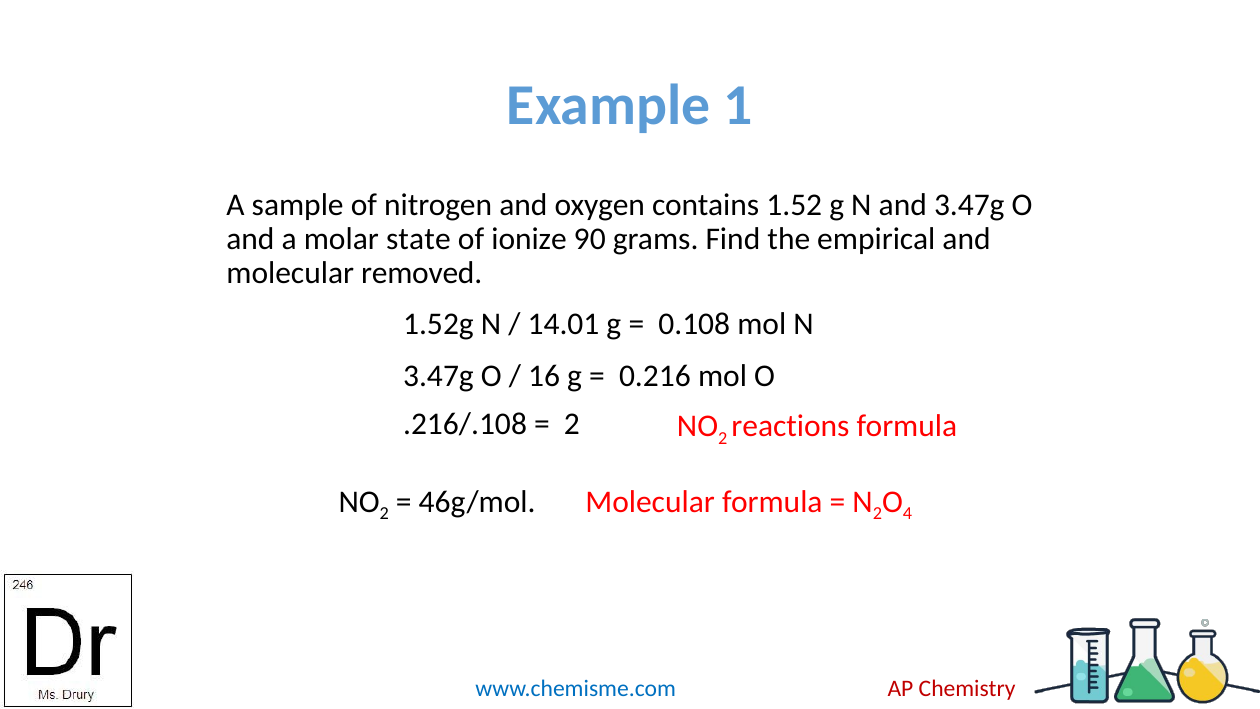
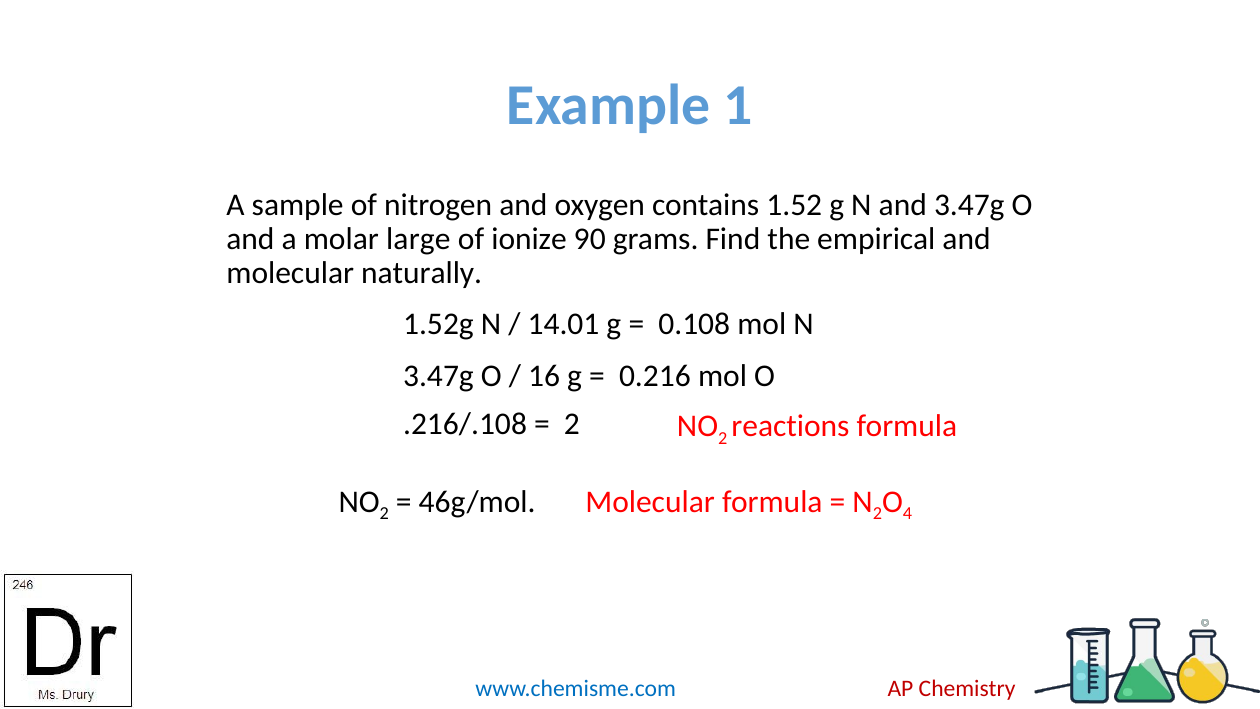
state: state -> large (418, 239)
removed: removed -> naturally (422, 273)
